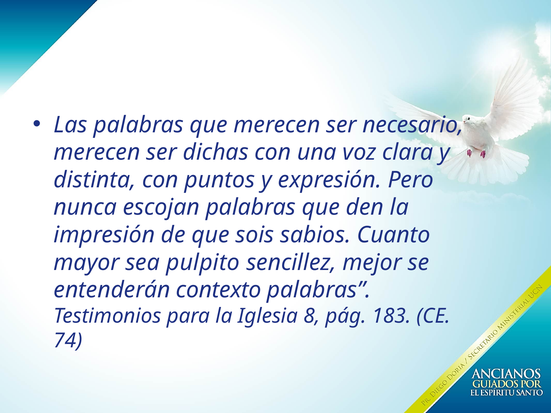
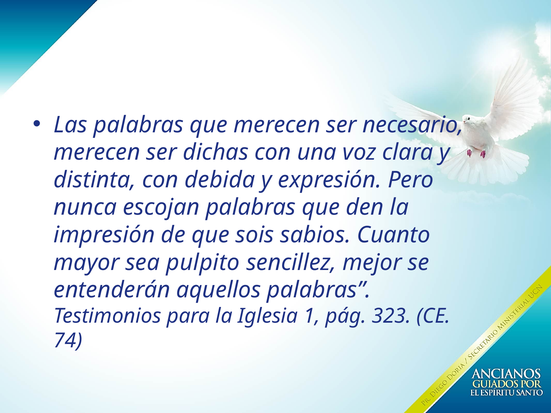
puntos: puntos -> debida (220, 180)
contexto: contexto -> aquellos (219, 290)
8: 8 -> 1 (312, 316)
183: 183 -> 323 (391, 316)
